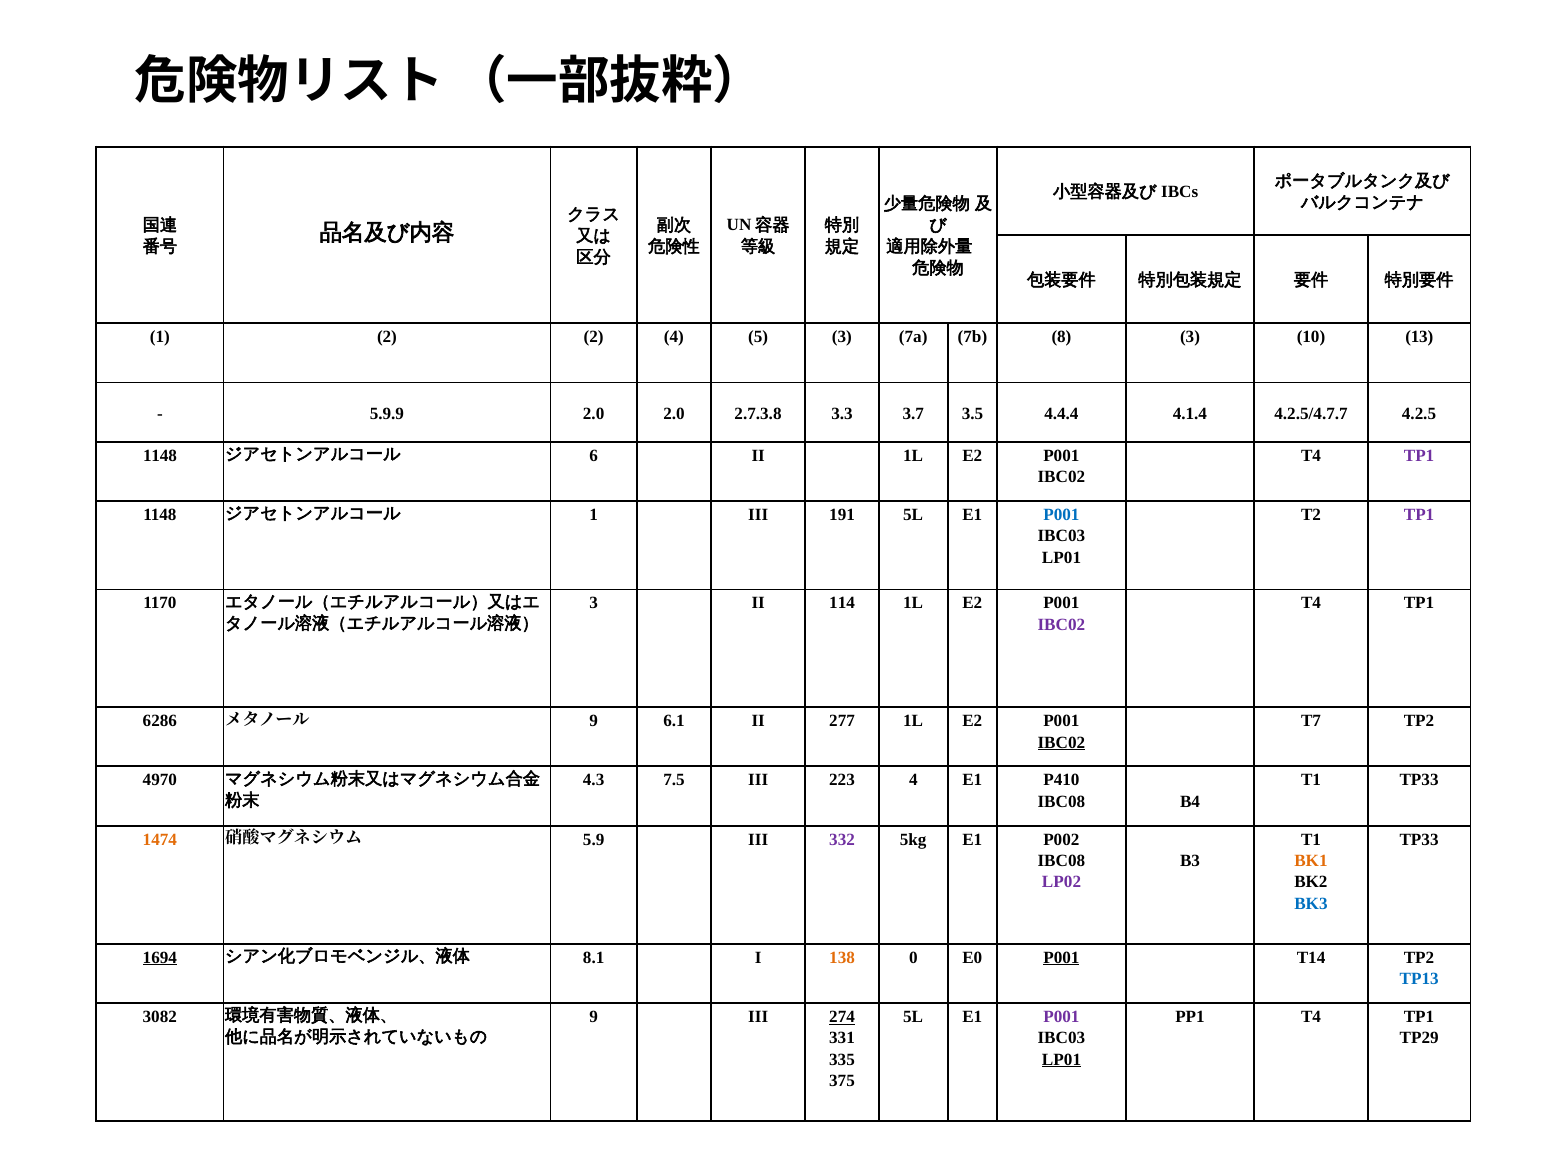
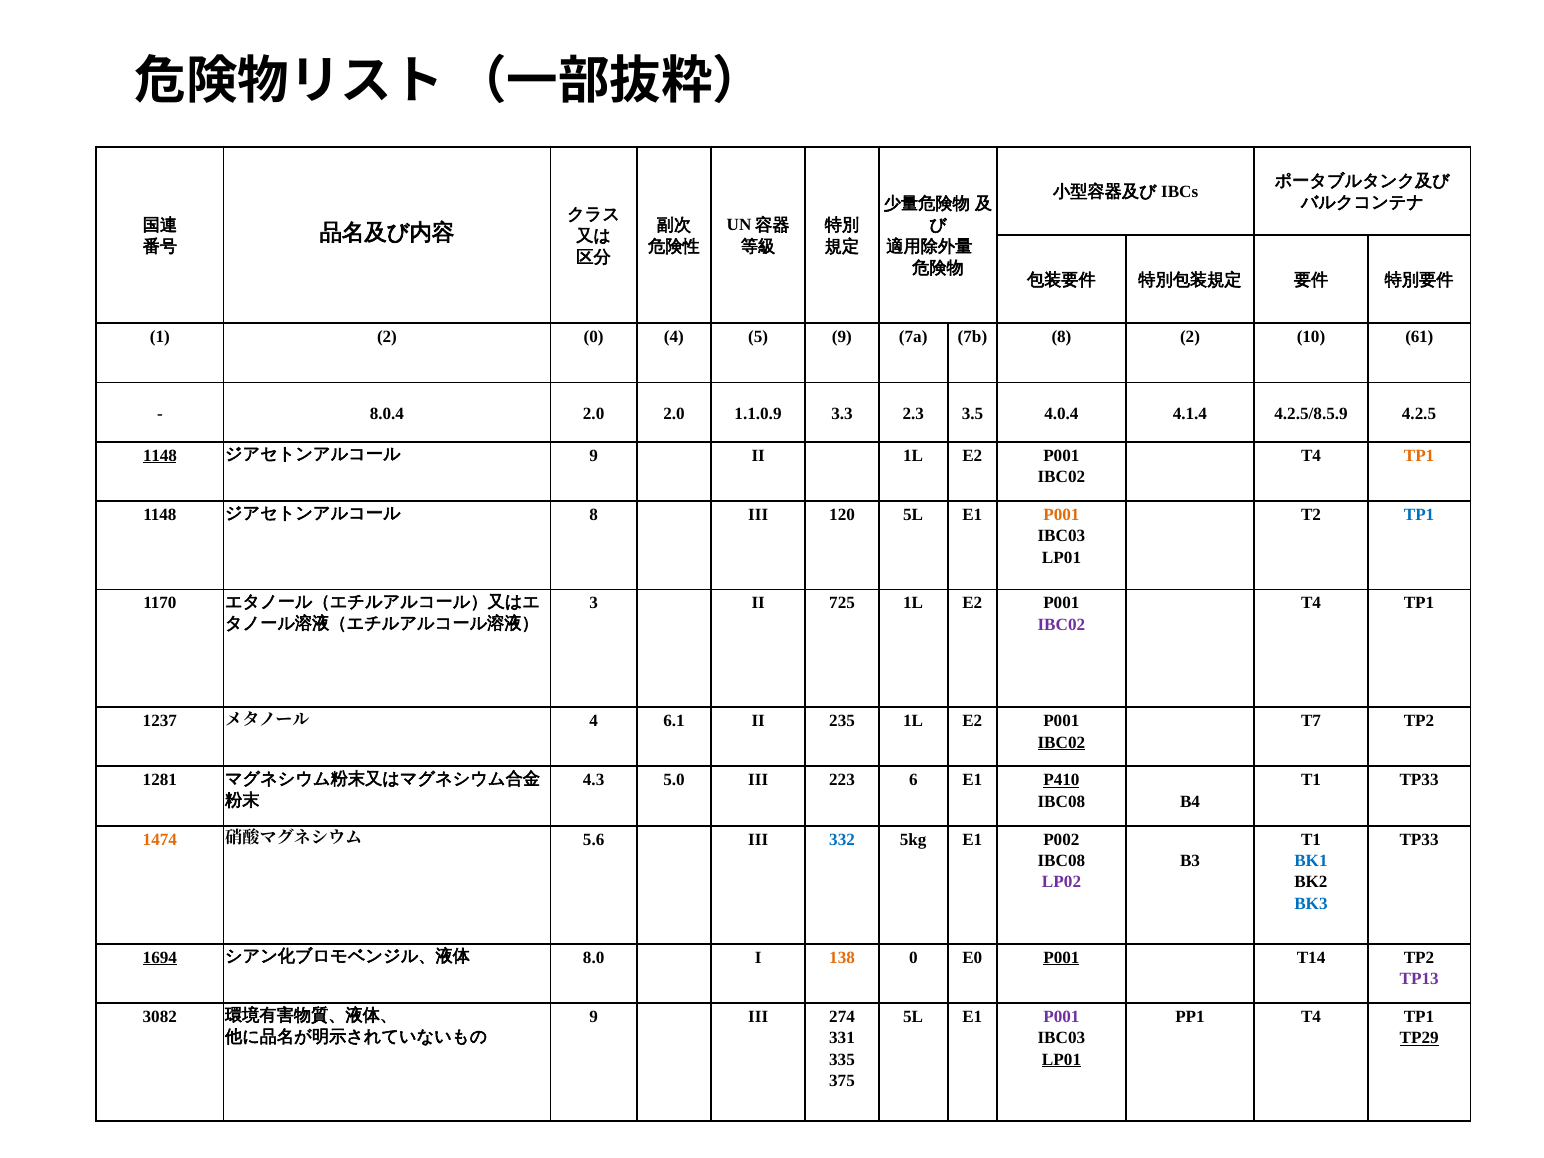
2 2: 2 -> 0 (594, 337)
5 3: 3 -> 9 (842, 337)
8 3: 3 -> 2 (1190, 337)
13: 13 -> 61 (1419, 337)
5.9.9: 5.9.9 -> 8.0.4 (387, 414)
2.7.3.8: 2.7.3.8 -> 1.1.0.9 (758, 414)
3.7: 3.7 -> 2.3 (913, 414)
4.4.4: 4.4.4 -> 4.0.4 (1061, 414)
4.2.5/4.7.7: 4.2.5/4.7.7 -> 4.2.5/8.5.9 (1311, 414)
1148 underline: none -> present (160, 455)
6: 6 -> 9 (594, 455)
TP1 colour: purple -> orange (1419, 455)
1: 1 -> 8 (594, 515)
191: 191 -> 120 (842, 515)
P001 colour: blue -> orange (1061, 515)
TP1 colour: purple -> blue (1419, 515)
114: 114 -> 725 (842, 603)
6286: 6286 -> 1237 (160, 721)
9: 9 -> 4 (594, 721)
277: 277 -> 235 (842, 721)
4970: 4970 -> 1281 (160, 780)
7.5: 7.5 -> 5.0 (674, 780)
223 4: 4 -> 6 (913, 780)
P410 underline: none -> present (1061, 780)
5.9: 5.9 -> 5.6 (594, 839)
332 colour: purple -> blue (842, 839)
BK1 colour: orange -> blue (1311, 861)
8.1: 8.1 -> 8.0 (594, 957)
TP13 colour: blue -> purple (1419, 979)
274 underline: present -> none (842, 1017)
TP29 underline: none -> present (1419, 1038)
